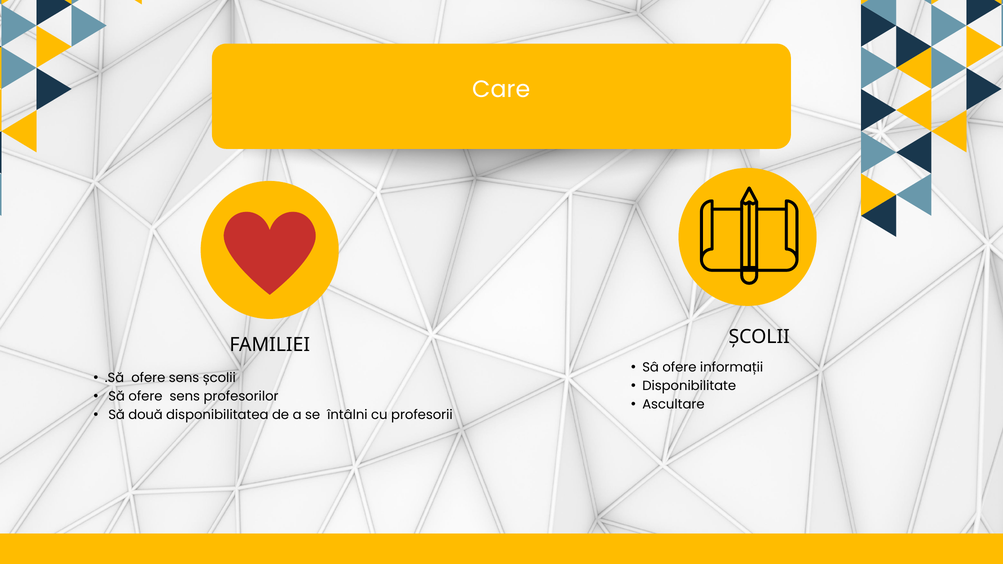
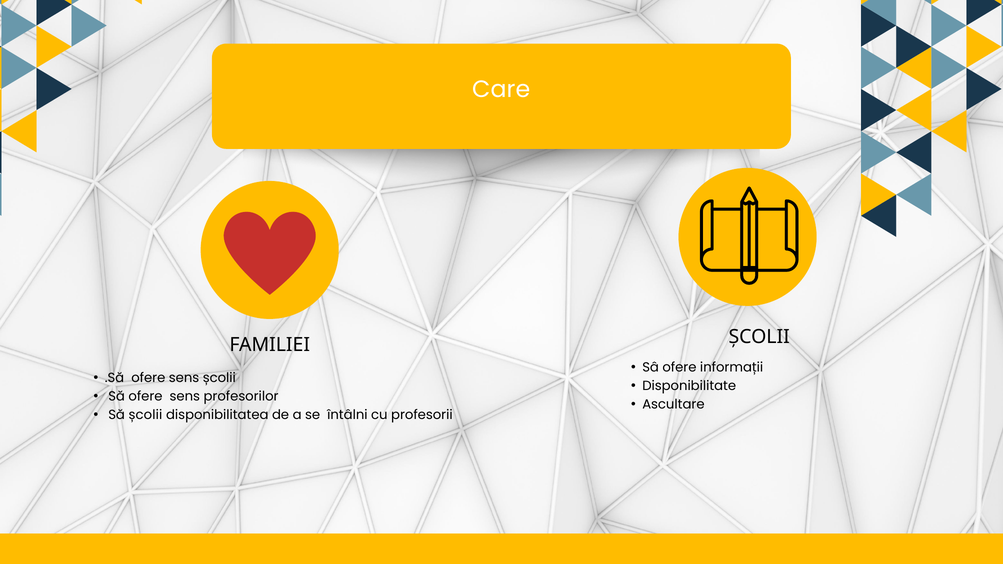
Să două: două -> școlii (145, 415)
